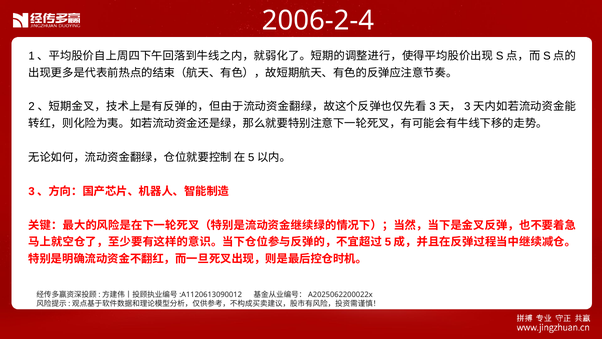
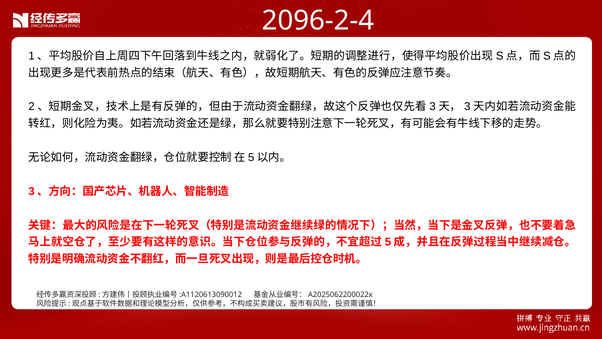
2006-2-4: 2006-2-4 -> 2096-2-4 (318, 21)
